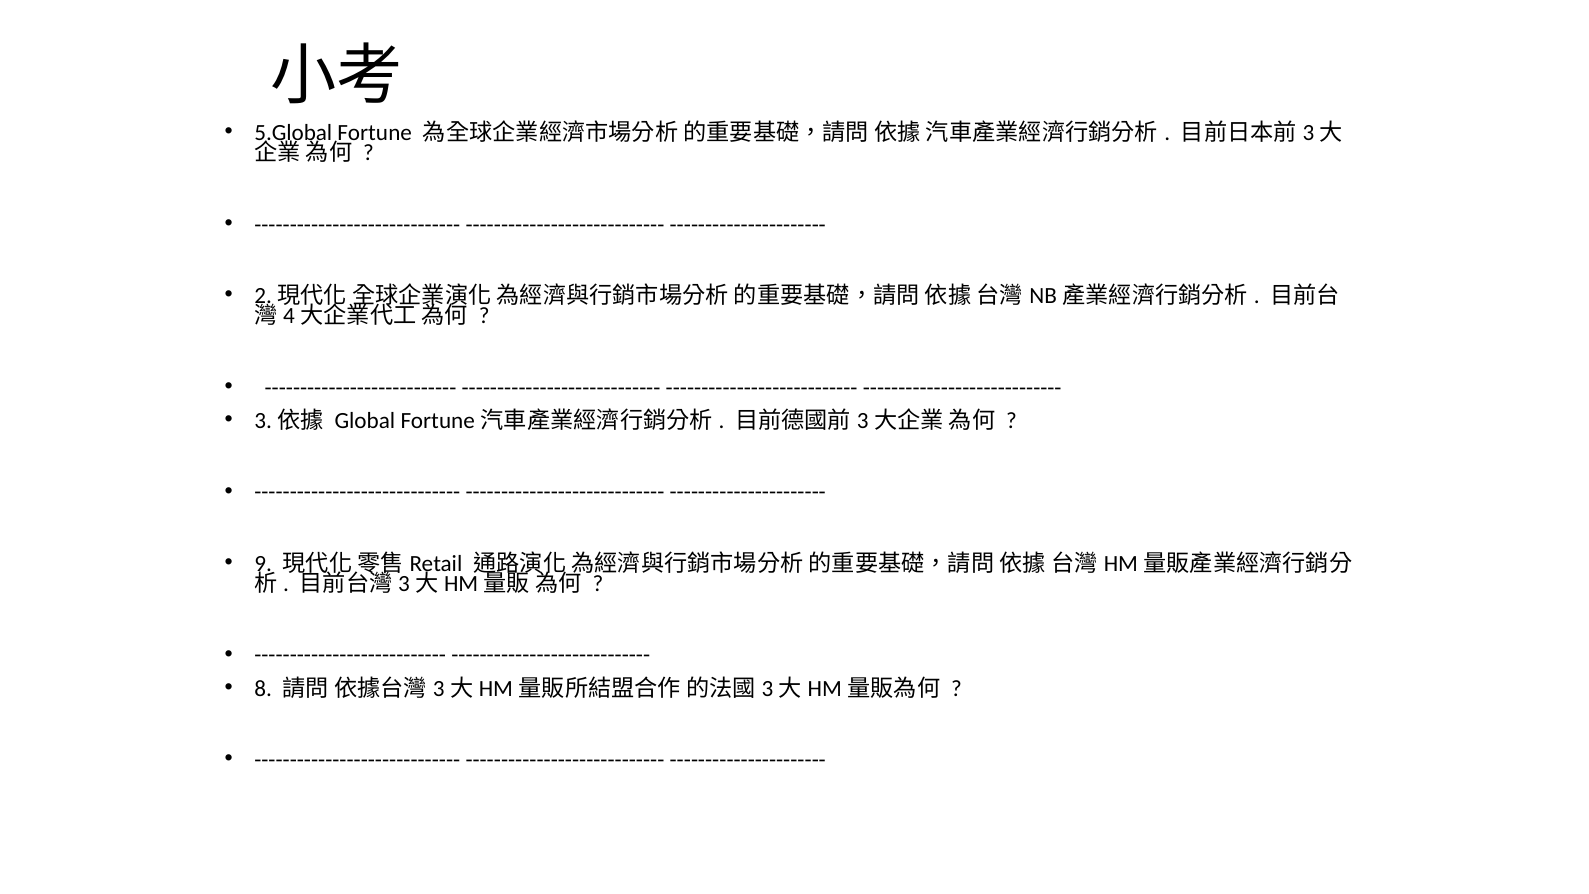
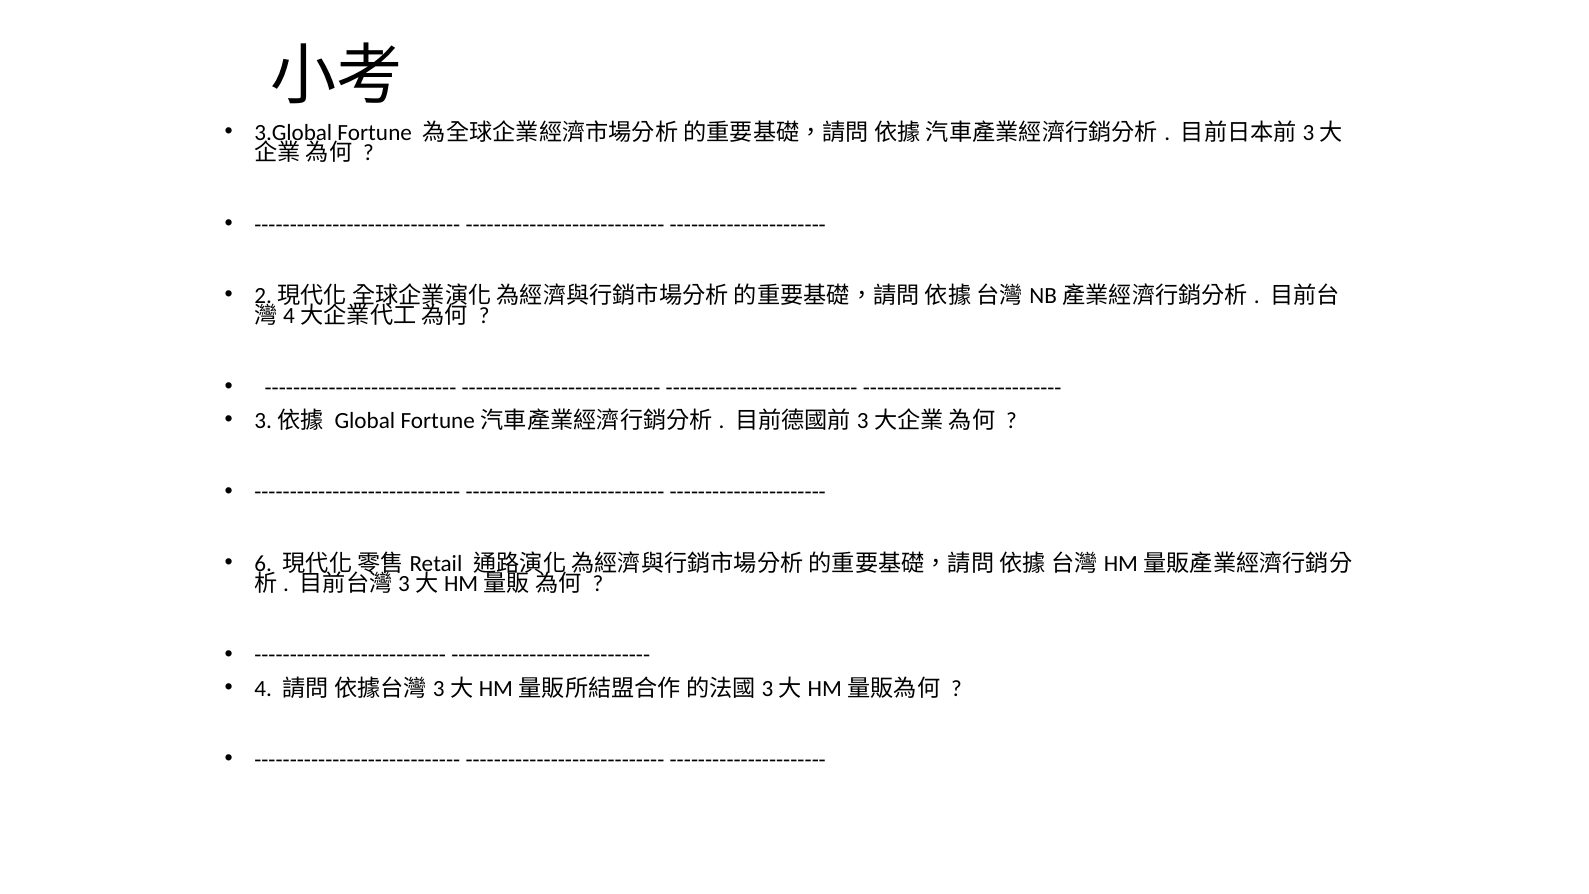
5.Global: 5.Global -> 3.Global (293, 133)
9: 9 -> 6 (263, 564)
8: 8 -> 4 (263, 688)
